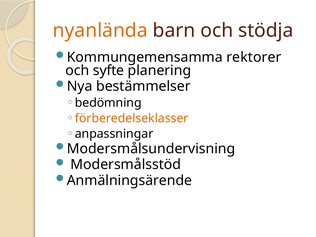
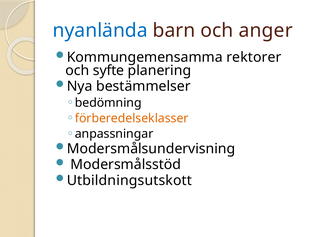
nyanlända colour: orange -> blue (100, 31)
stödja: stödja -> anger (266, 31)
Anmälningsärende: Anmälningsärende -> Utbildningsutskott (129, 180)
